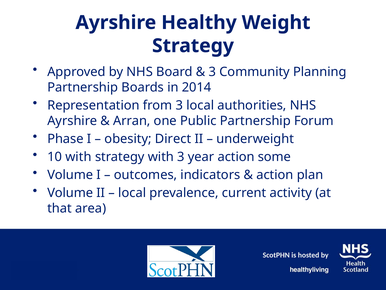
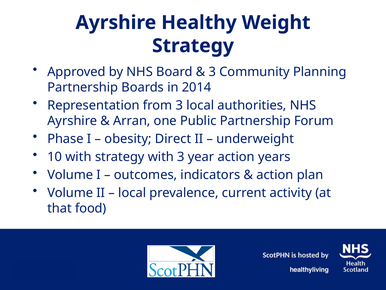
some: some -> years (274, 157)
area: area -> food (91, 208)
